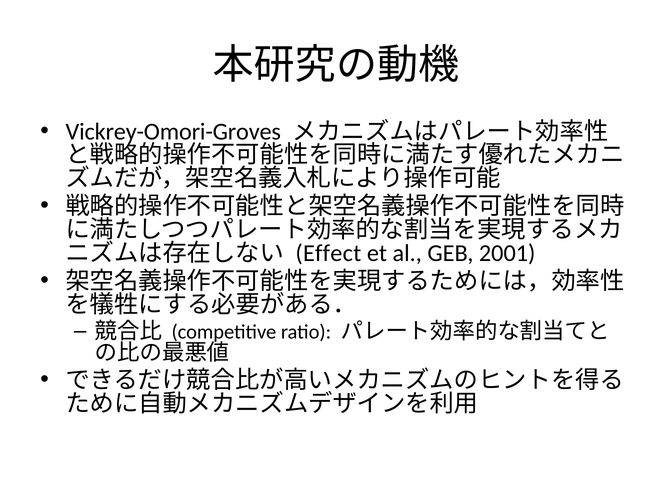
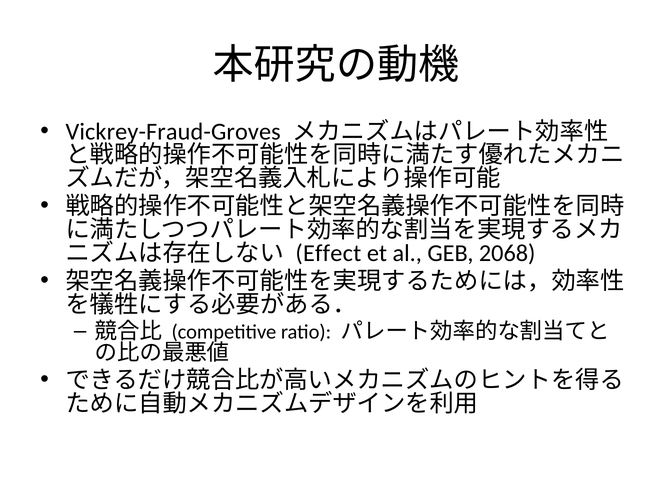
Vickrey-Omori-Groves: Vickrey-Omori-Groves -> Vickrey-Fraud-Groves (173, 132)
2001: 2001 -> 2068 (507, 253)
